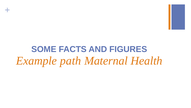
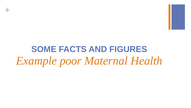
path: path -> poor (71, 60)
